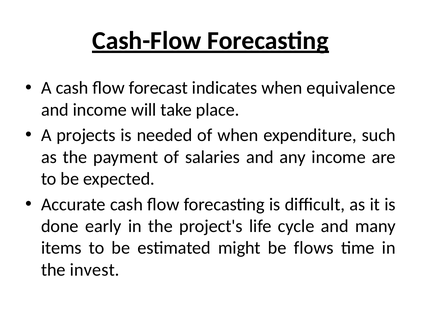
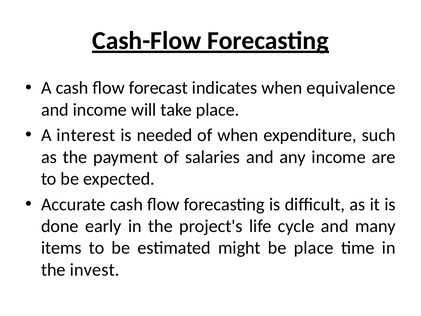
projects: projects -> interest (86, 135)
be flows: flows -> place (314, 248)
